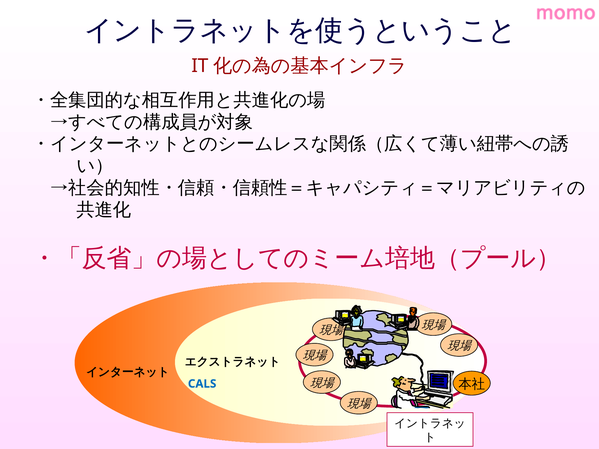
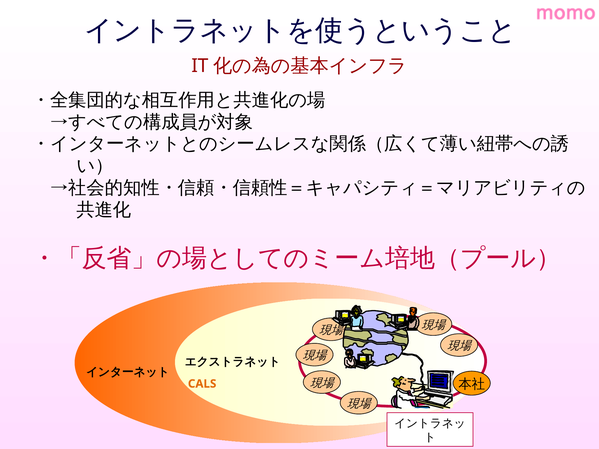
CALS colour: blue -> orange (202, 384)
